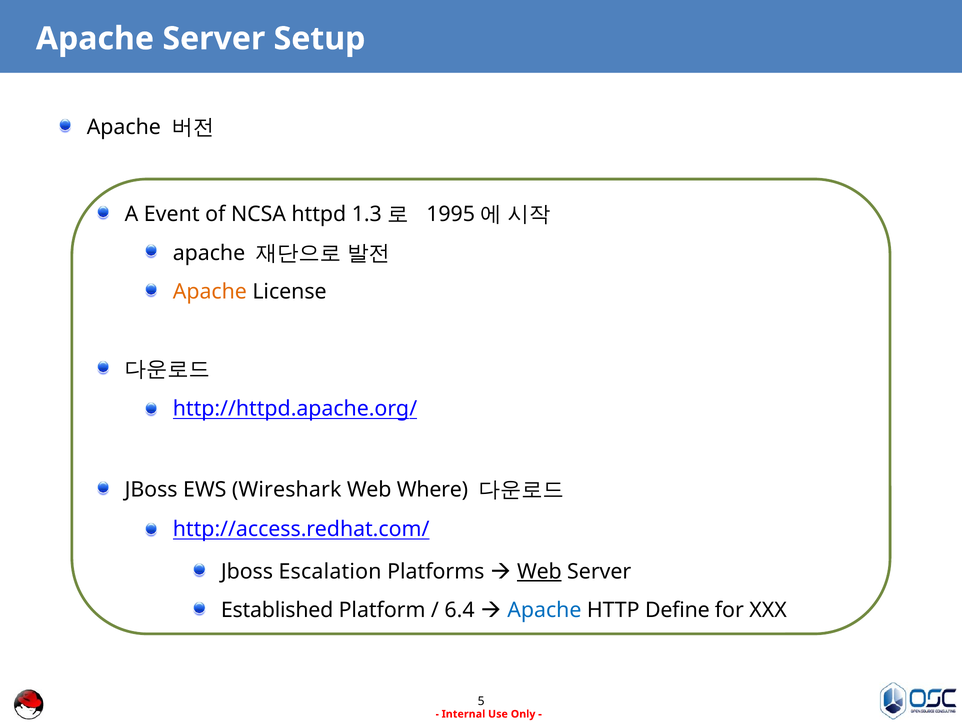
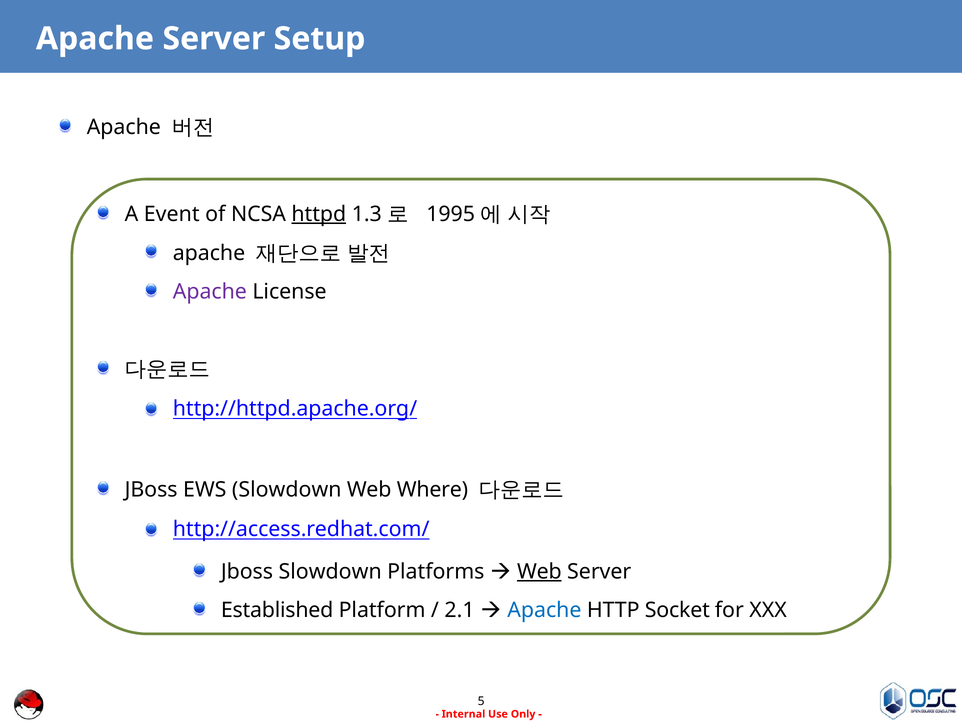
httpd underline: none -> present (319, 214)
Apache colour: orange -> purple (210, 292)
EWS Wireshark: Wireshark -> Slowdown (287, 490)
Jboss Escalation: Escalation -> Slowdown (330, 571)
6.4: 6.4 -> 2.1 (460, 610)
Define: Define -> Socket (677, 610)
